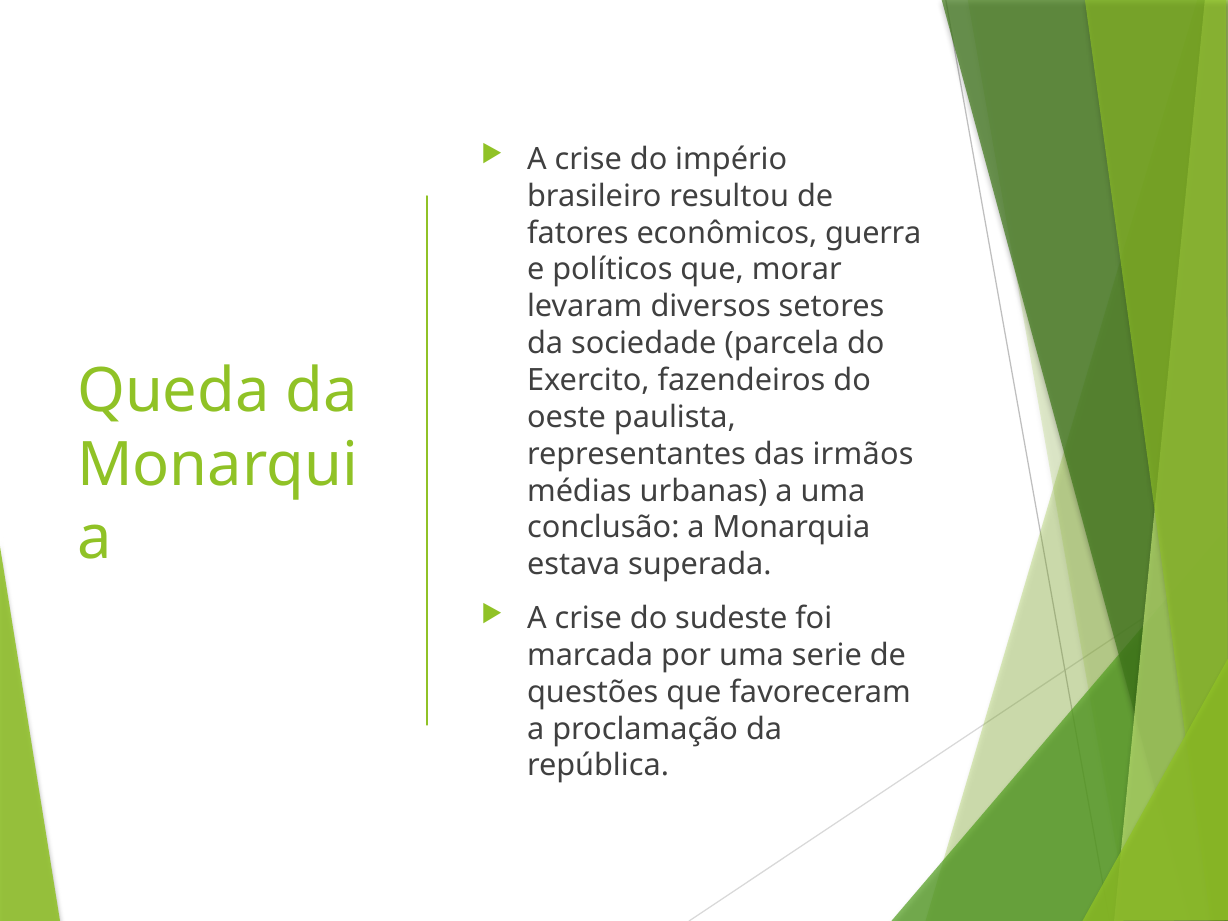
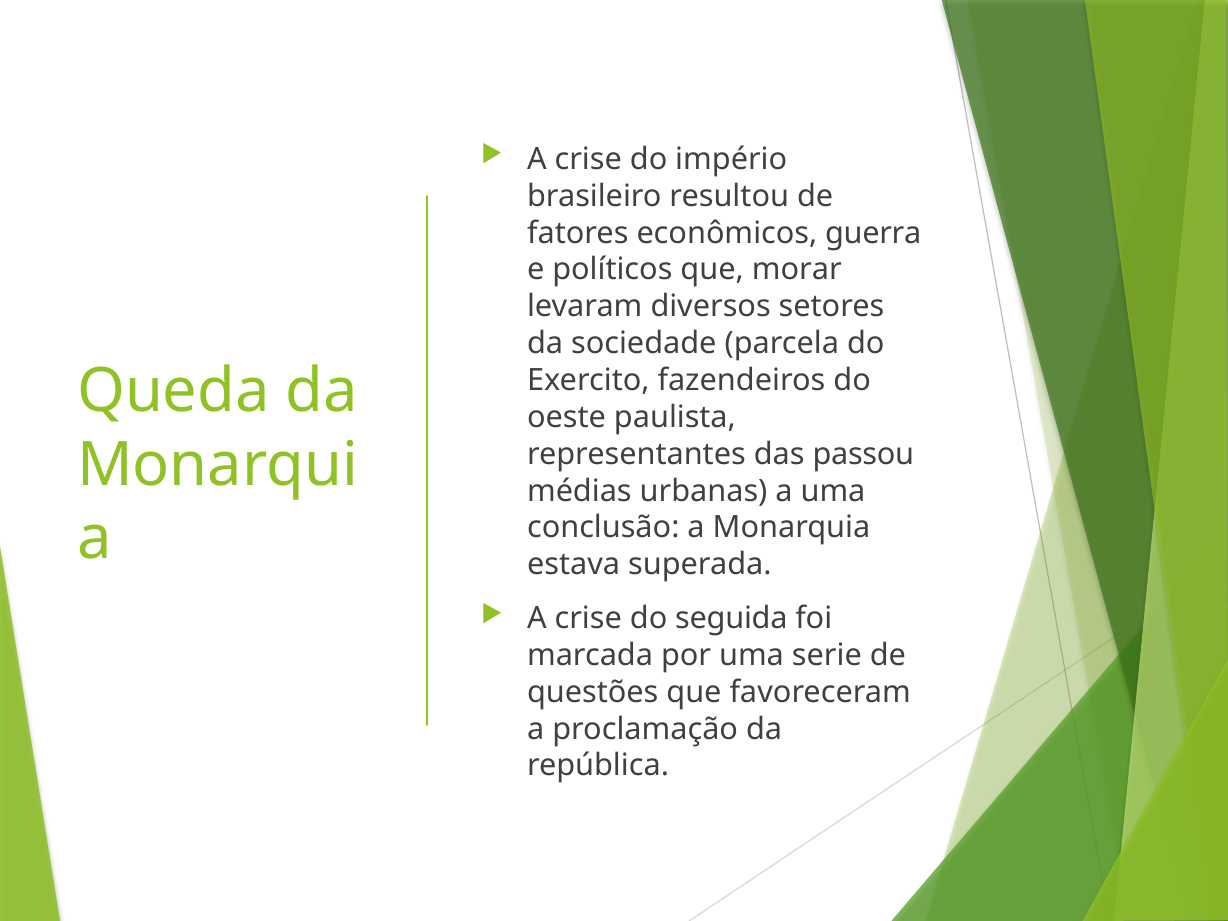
irmãos: irmãos -> passou (863, 454)
sudeste: sudeste -> seguida (731, 618)
